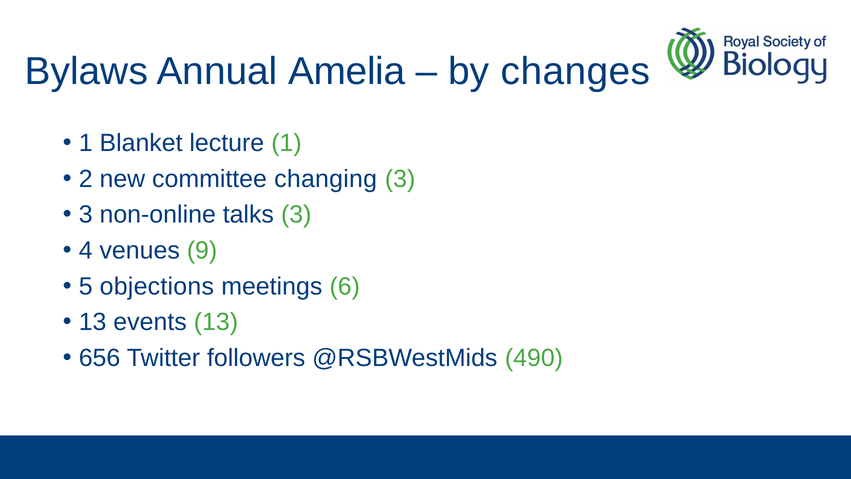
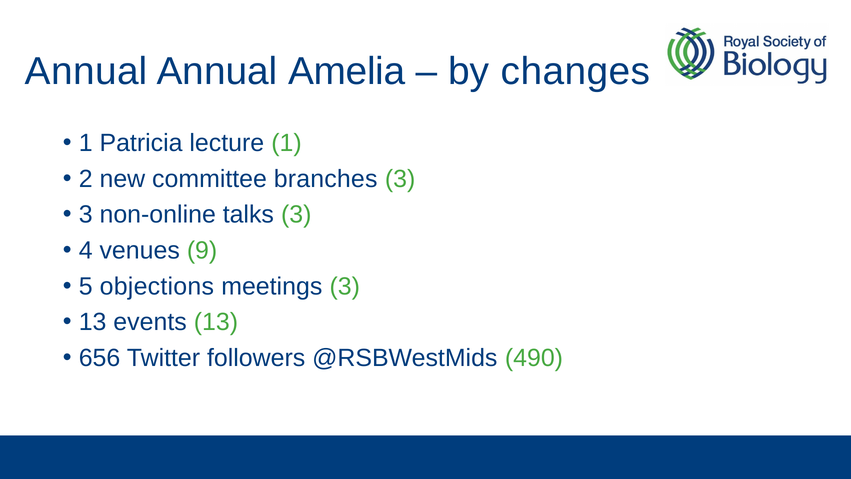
Bylaws: Bylaws -> Annual (86, 71)
Blanket: Blanket -> Patricia (141, 143)
changing: changing -> branches (326, 179)
meetings 6: 6 -> 3 (345, 286)
